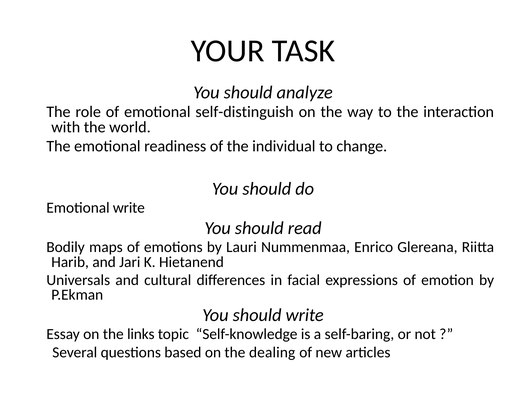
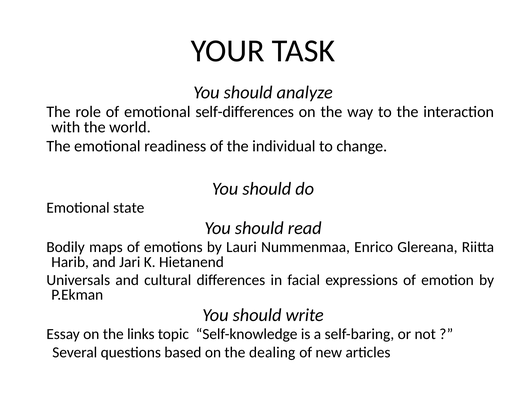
self-distinguish: self-distinguish -> self-differences (245, 112)
Emotional write: write -> state (129, 207)
